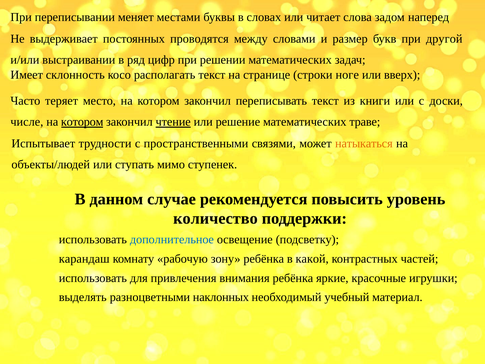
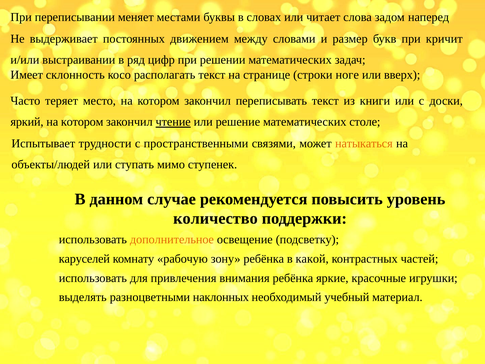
проводятся: проводятся -> движением (199, 39)
другой: другой -> кричит (444, 39)
числе: числе -> яркий (27, 122)
котором underline: present -> none (82, 122)
траве: траве -> столе (365, 122)
дополнительное colour: blue -> orange (172, 239)
карандаш: карандаш -> каруселей (84, 259)
